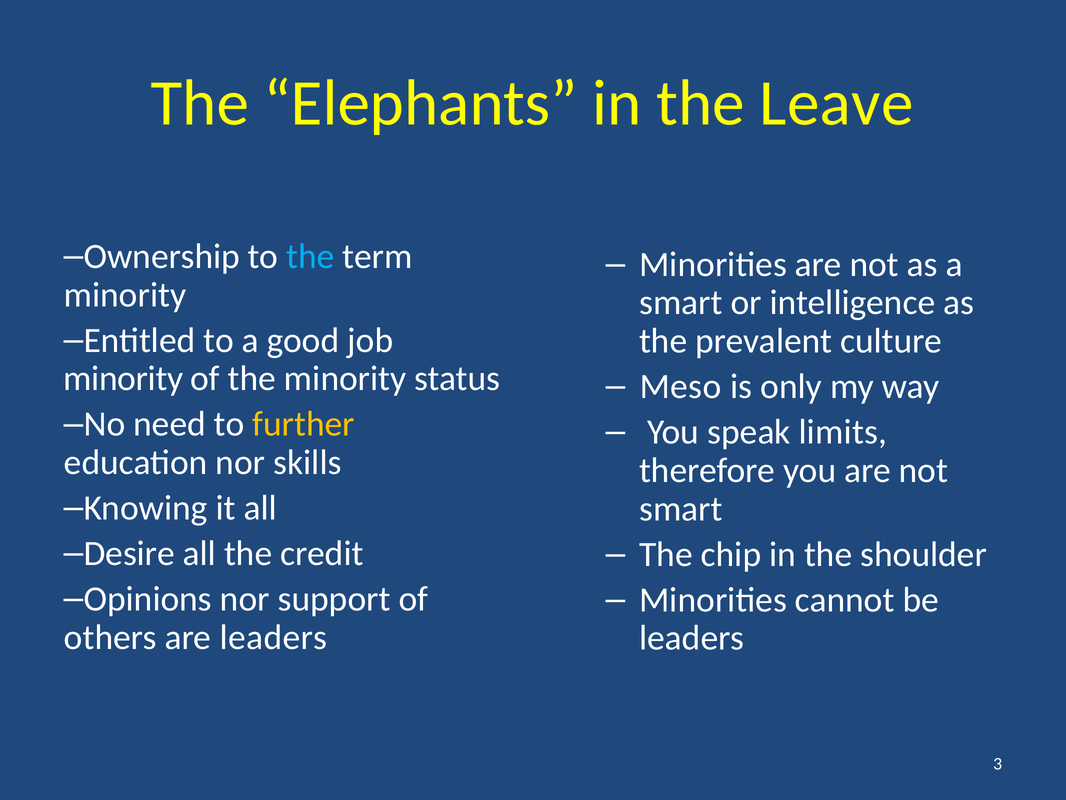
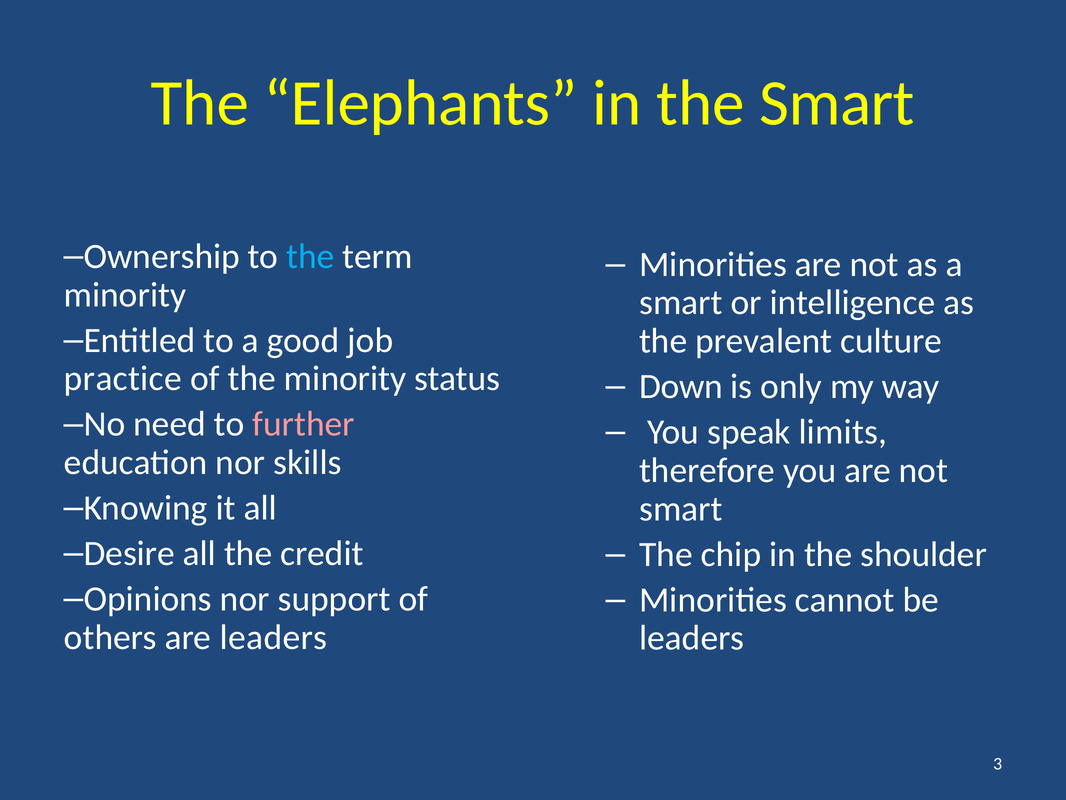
the Leave: Leave -> Smart (837, 103)
minority: minority -> practice (123, 378)
Meso: Meso -> Down (681, 386)
further colour: yellow -> pink (303, 424)
